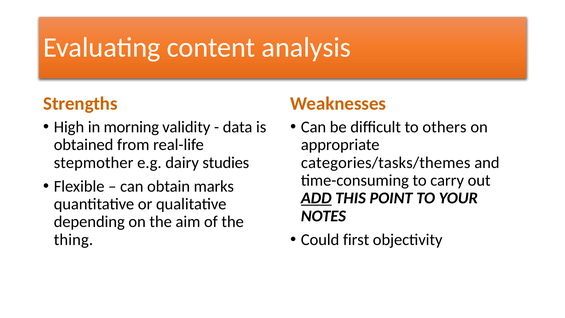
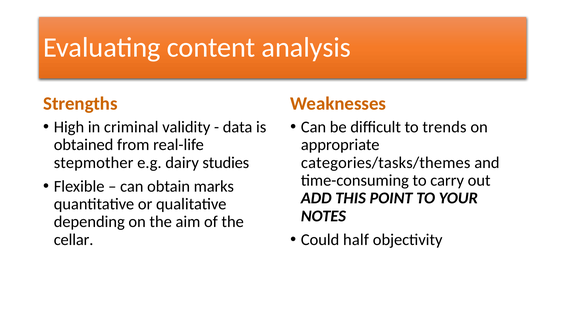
morning: morning -> criminal (131, 127)
others: others -> trends (444, 127)
ADD underline: present -> none (316, 198)
first: first -> half (356, 239)
thing: thing -> cellar (74, 239)
